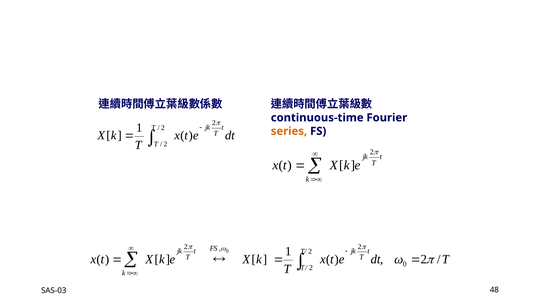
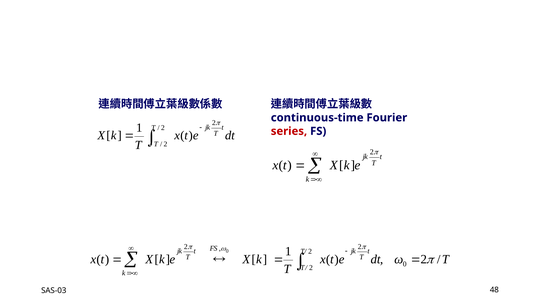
series colour: orange -> red (289, 131)
